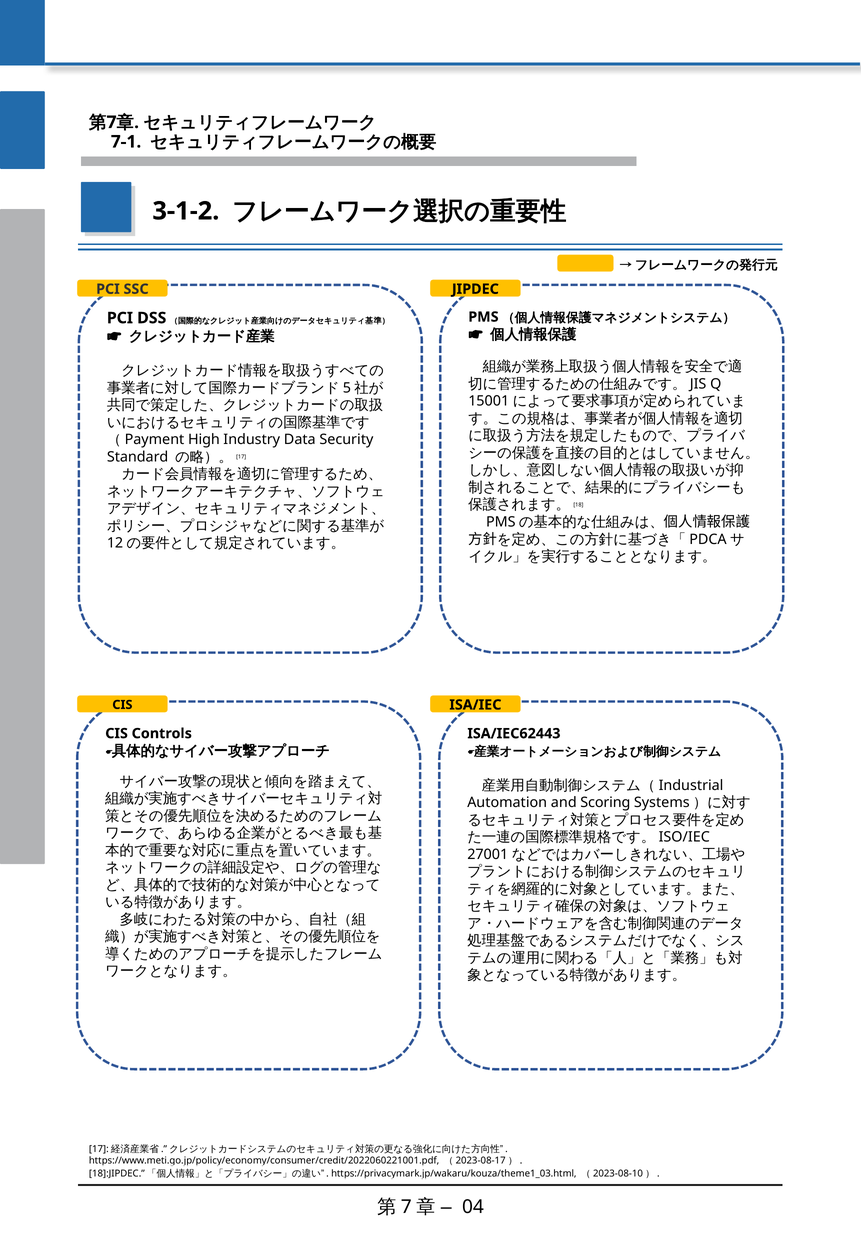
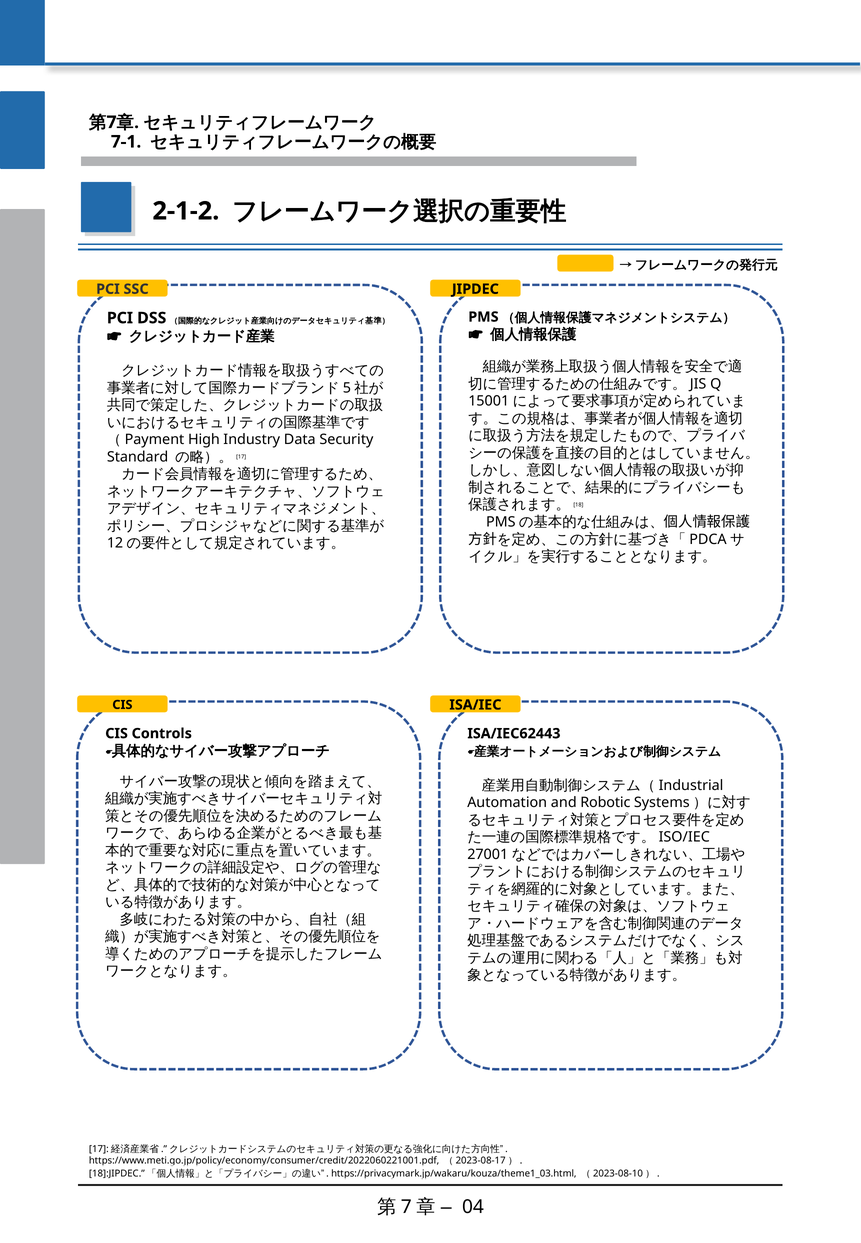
3-1-2: 3-1-2 -> 2-1-2 (186, 211)
Scoring: Scoring -> Robotic (605, 803)
